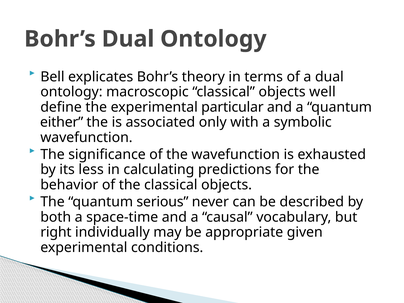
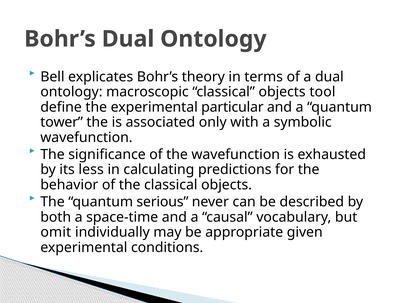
well: well -> tool (322, 92)
either: either -> tower (62, 122)
right: right -> omit (56, 232)
